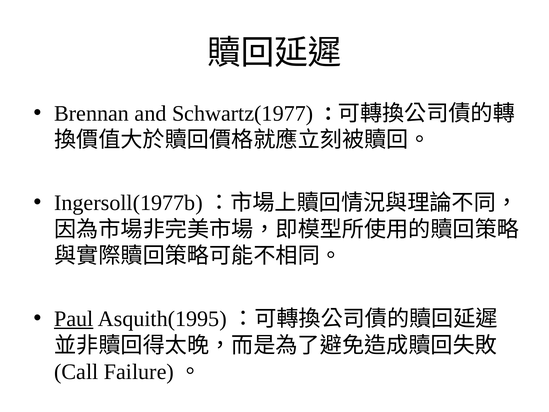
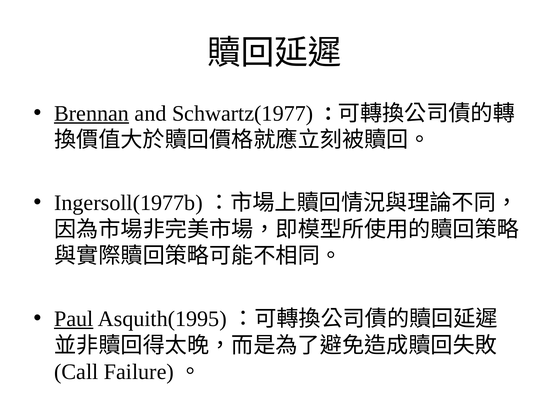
Brennan underline: none -> present (92, 113)
